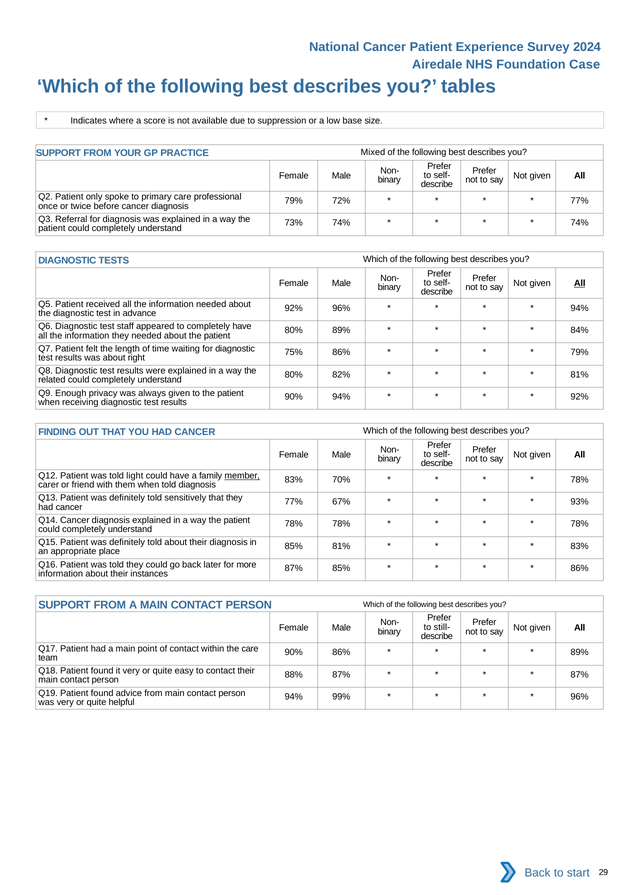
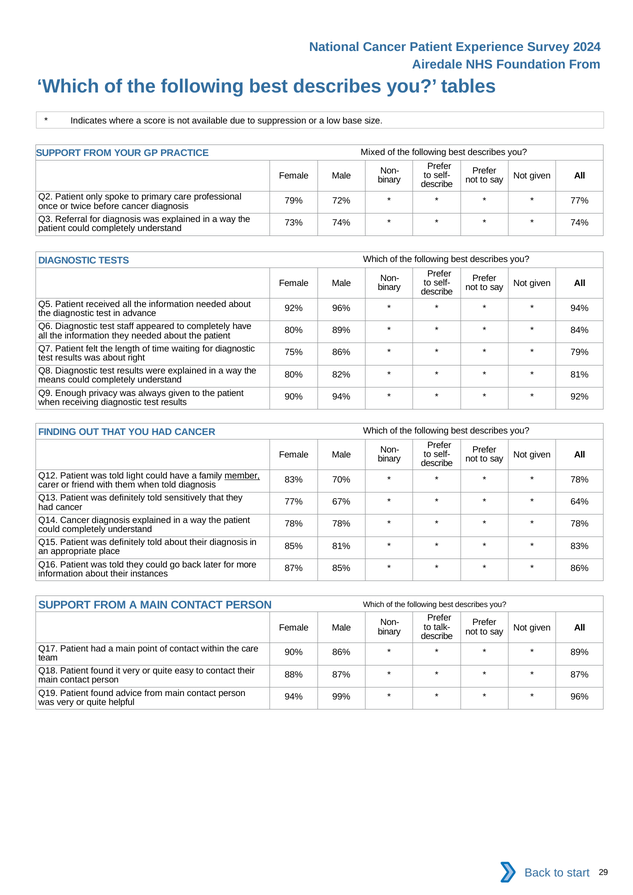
Foundation Case: Case -> From (585, 64)
All underline: present -> none (580, 283)
related: related -> means (52, 380)
93%: 93% -> 64% (580, 502)
still-: still- -> talk- (442, 628)
